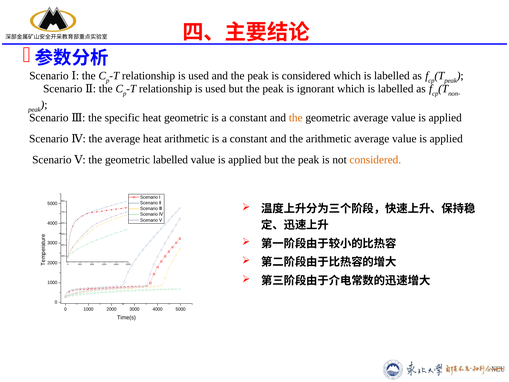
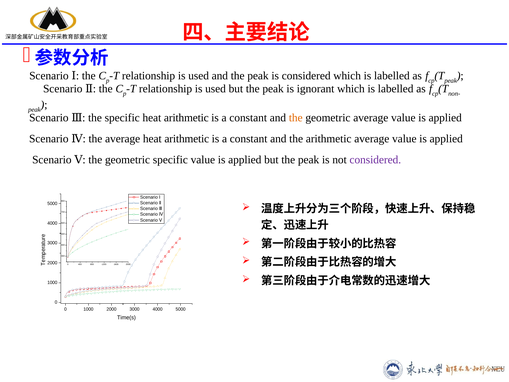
specific heat geometric: geometric -> arithmetic (186, 118)
geometric labelled: labelled -> specific (170, 160)
considered colour: orange -> purple (375, 160)
